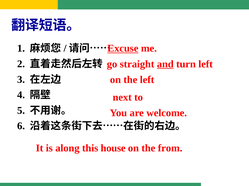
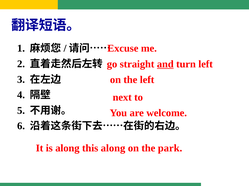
Excuse underline: present -> none (123, 49)
this house: house -> along (113, 149)
from: from -> park (170, 149)
